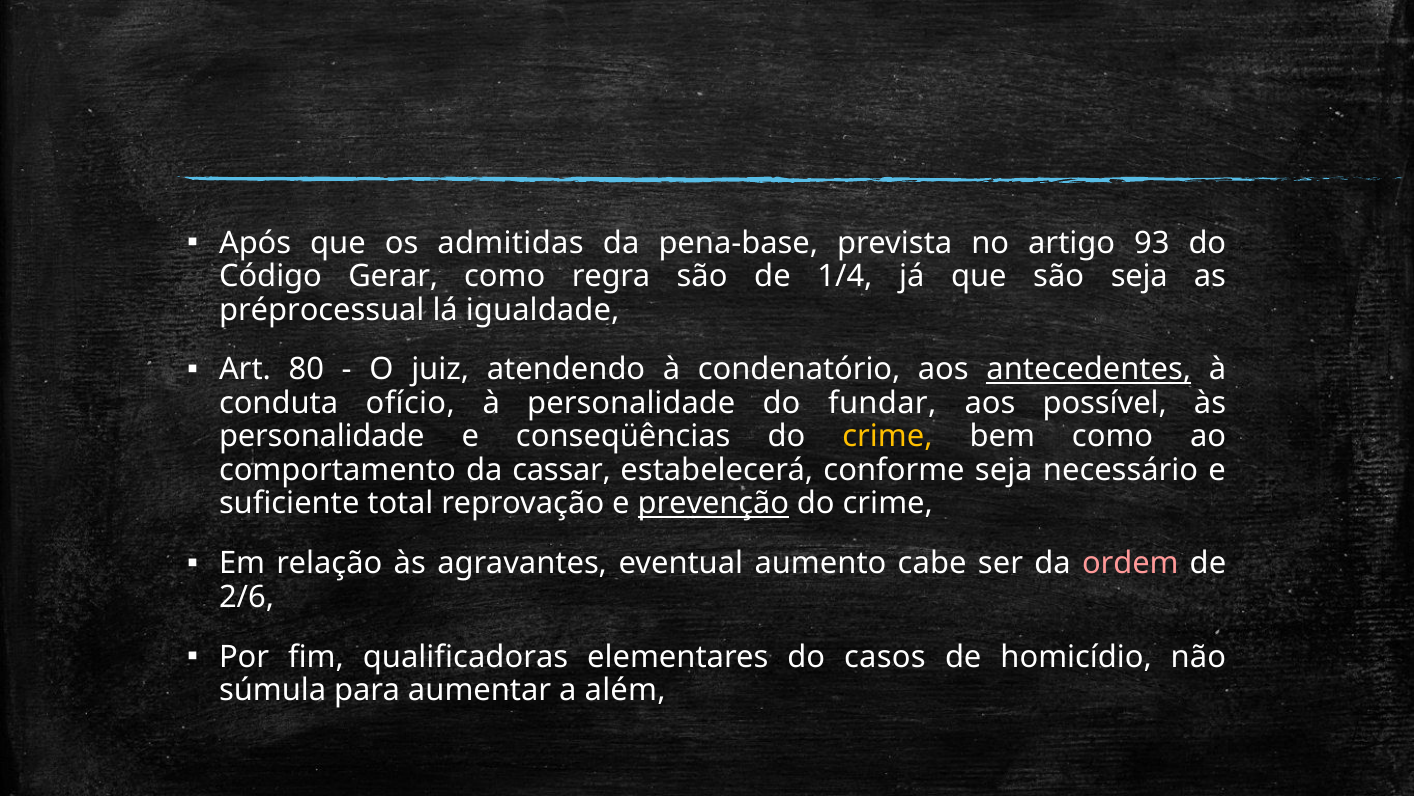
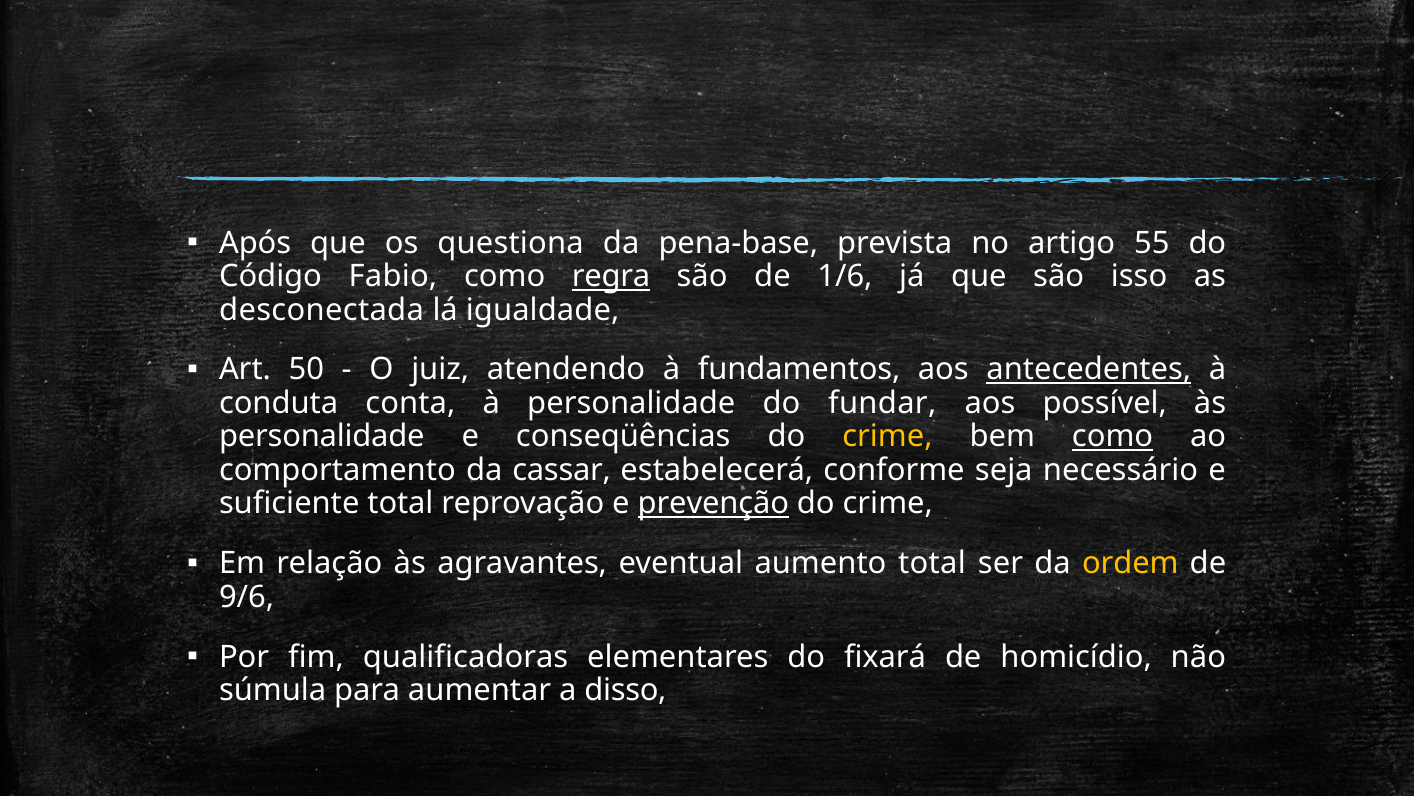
admitidas: admitidas -> questiona (511, 243)
93: 93 -> 55 (1152, 243)
Gerar: Gerar -> Fabio (393, 276)
regra underline: none -> present (611, 276)
1/4: 1/4 -> 1/6 (845, 276)
são seja: seja -> isso (1139, 276)
préprocessual: préprocessual -> desconectada (322, 310)
80: 80 -> 50 (306, 370)
condenatório: condenatório -> fundamentos (799, 370)
ofício: ofício -> conta (410, 403)
como underline: none -> present (1113, 436)
aumento cabe: cabe -> total (932, 563)
ordem colour: pink -> yellow (1130, 563)
2/6: 2/6 -> 9/6 (247, 597)
casos: casos -> fixará (885, 656)
além: além -> disso (625, 690)
